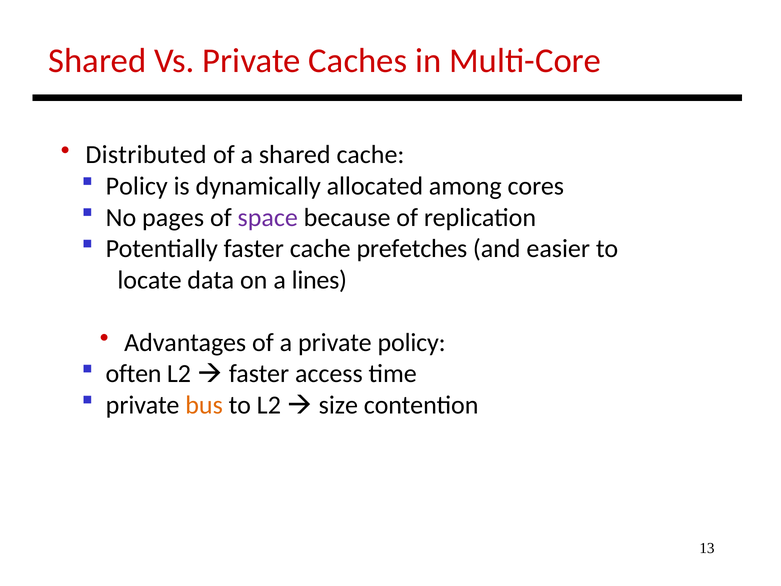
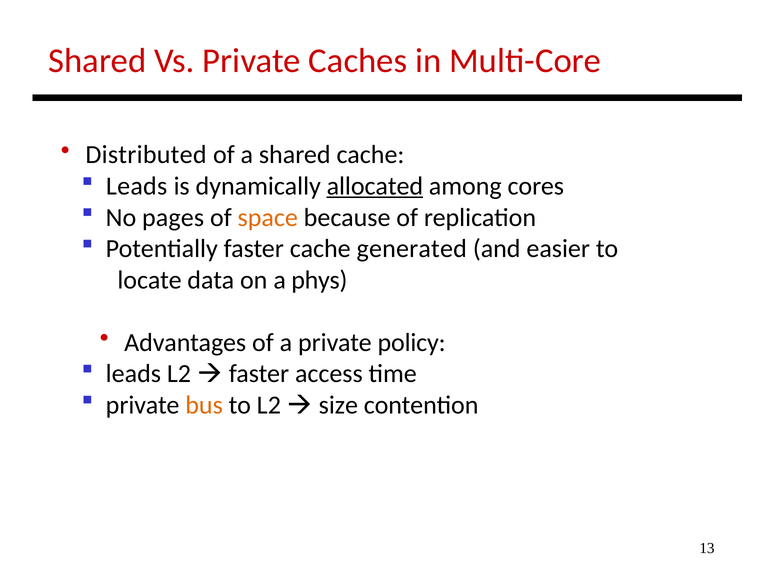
Policy: Policy -> Leads (137, 186)
allocated underline: none -> present (375, 186)
space colour: purple -> orange (268, 217)
prefetches: prefetches -> generated (412, 249)
lines: lines -> phys (319, 280)
often: often -> leads (133, 374)
